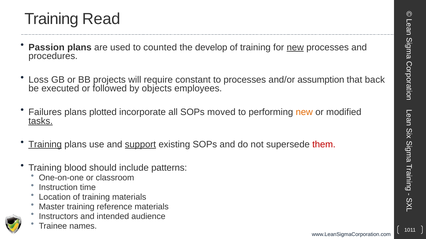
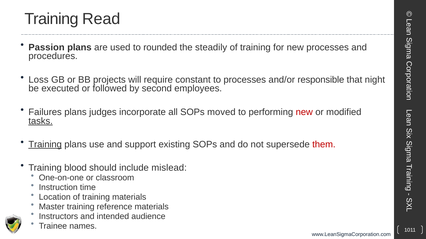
counted: counted -> rounded (160, 47)
develop: develop -> steadily (211, 47)
new underline: present -> none (295, 47)
assumption: assumption -> responsible (321, 80)
back: back -> night (375, 80)
objects: objects -> second (157, 89)
plotted: plotted -> judges (103, 112)
new colour: orange -> red (304, 112)
support underline: present -> none (140, 145)
patterns: patterns -> mislead (169, 168)
